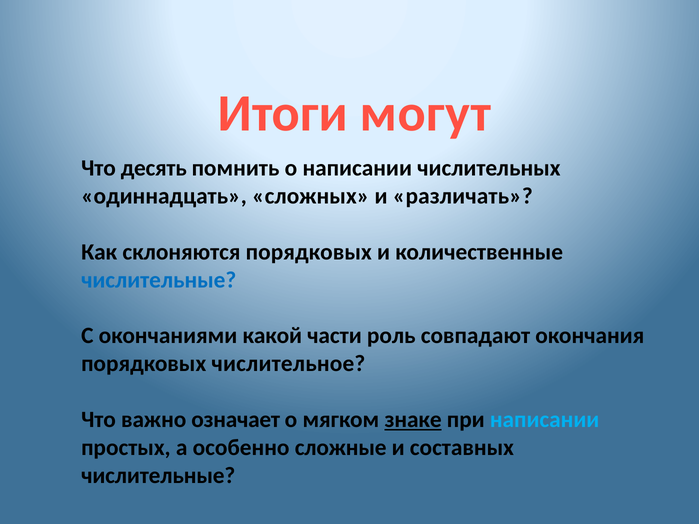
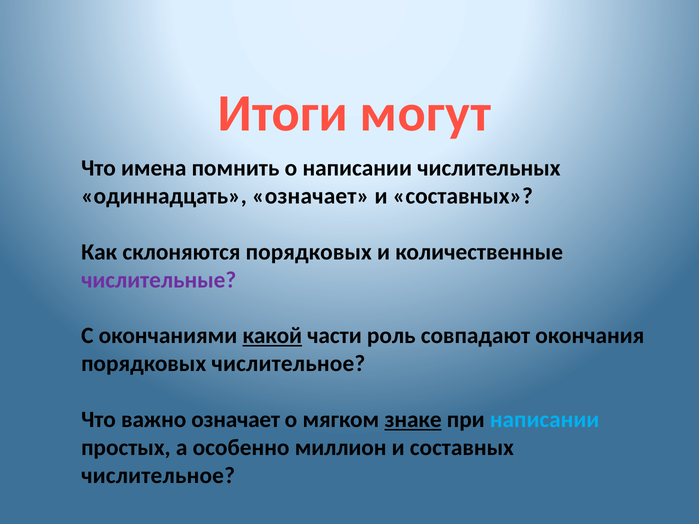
десять: десять -> имена (154, 168)
одиннадцать сложных: сложных -> означает (311, 196)
различать: различать -> составных (463, 196)
числительные colour: blue -> purple (159, 280)
какой underline: none -> present (272, 336)
сложные: сложные -> миллион (341, 448)
числительные: числительные -> числительное (158, 476)
